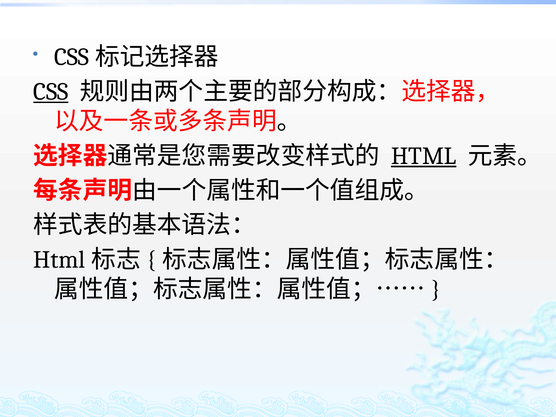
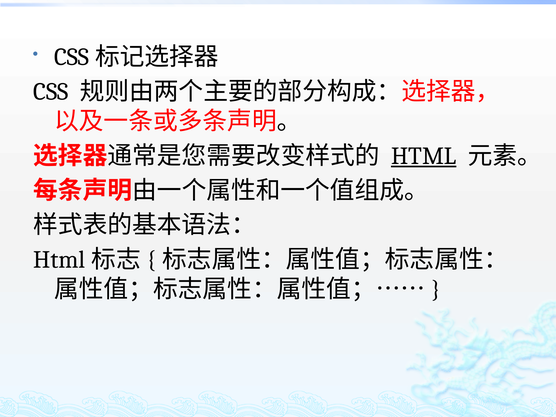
CSS underline: present -> none (51, 92)
